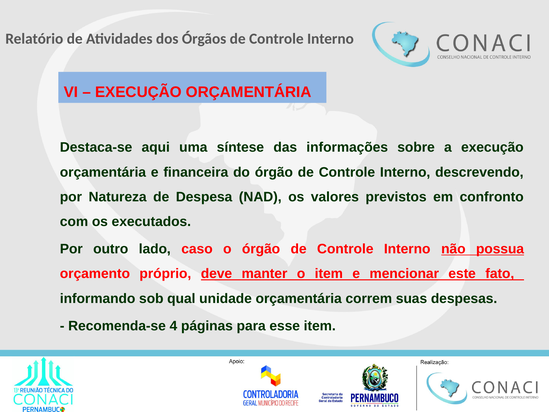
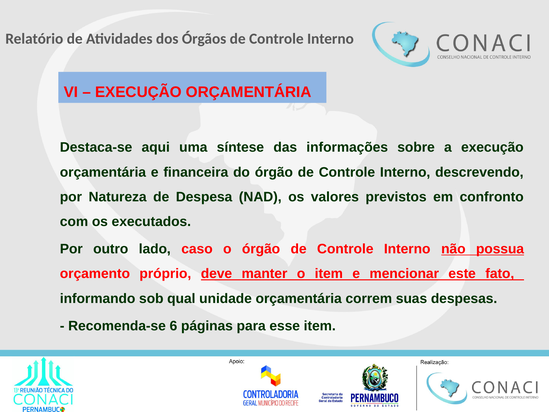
4: 4 -> 6 (173, 326)
